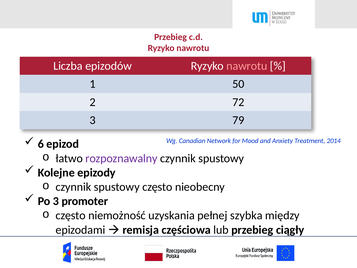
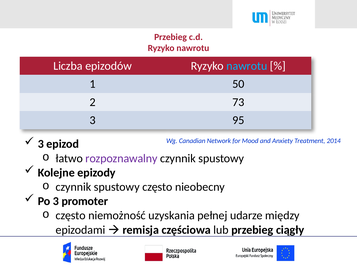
nawrotu colour: pink -> light blue (247, 66)
72: 72 -> 73 (238, 102)
79: 79 -> 95 (238, 120)
6: 6 -> 3 (41, 144)
szybka: szybka -> udarze (246, 215)
